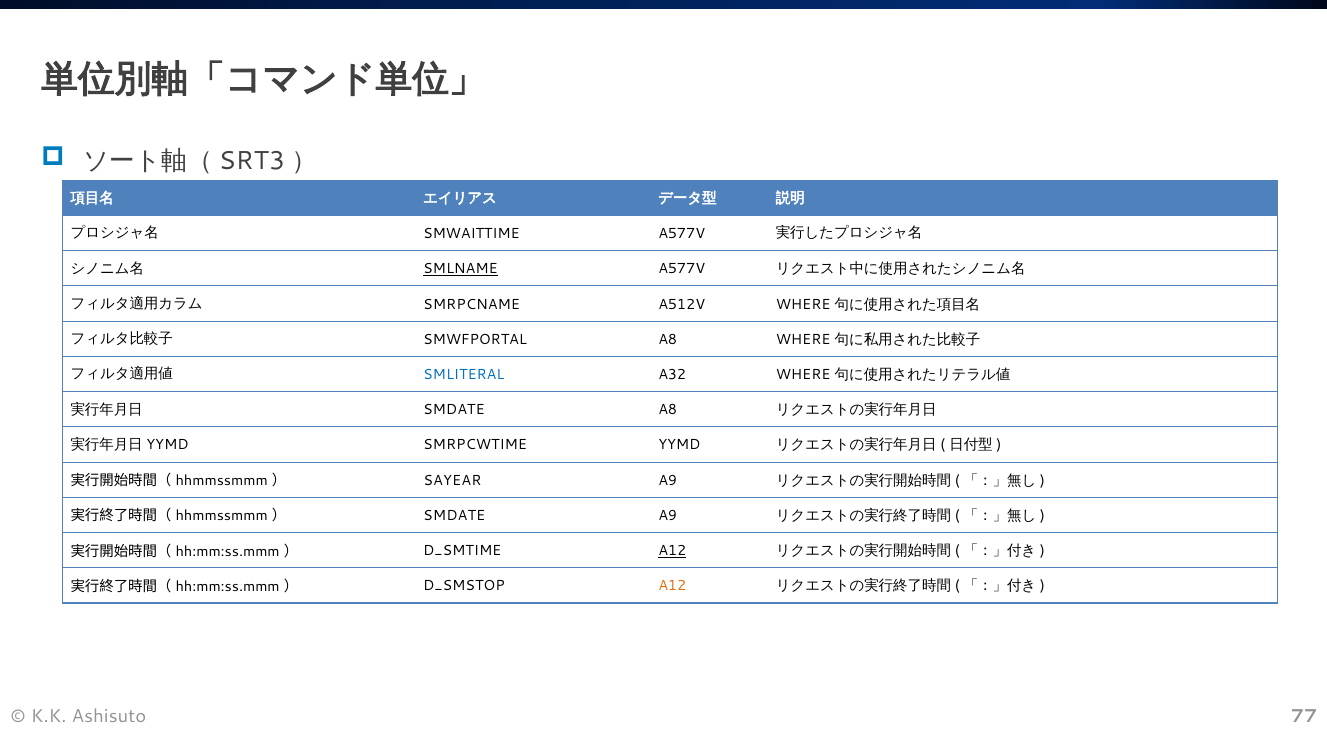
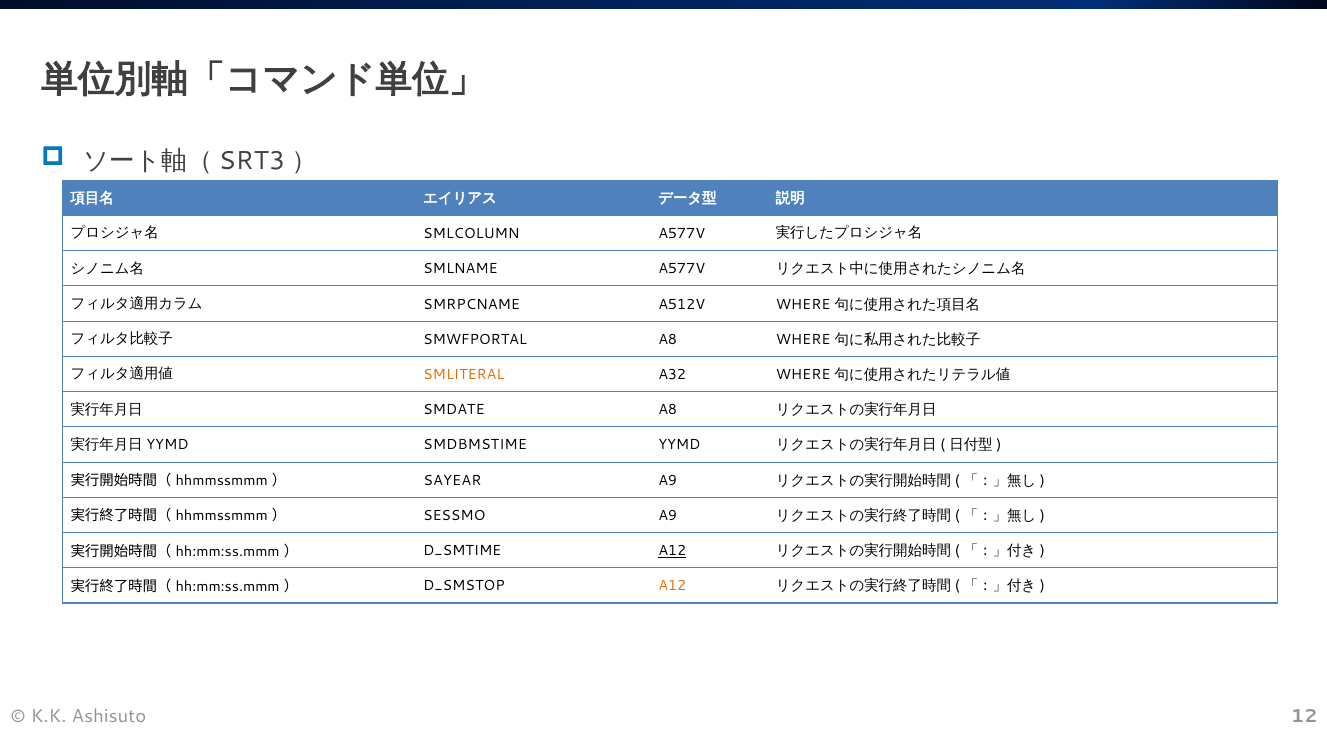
SMWAITTIME: SMWAITTIME -> SMLCOLUMN (471, 234)
SMLNAME underline: present -> none (460, 269)
SMLITERAL colour: blue -> orange (464, 375)
SMRPCWTIME: SMRPCWTIME -> SMDBMSTIME (475, 445)
SMDATE: SMDATE -> SESSMO (454, 516)
77: 77 -> 12 (1304, 716)
